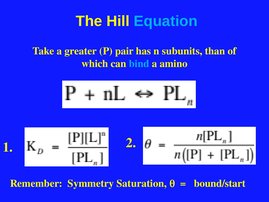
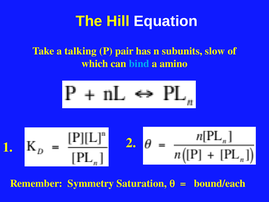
Equation colour: light blue -> white (166, 21)
greater: greater -> talking (81, 51)
than: than -> slow (215, 51)
bound/start: bound/start -> bound/each (220, 183)
